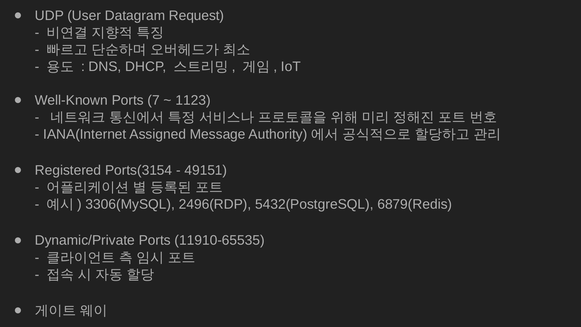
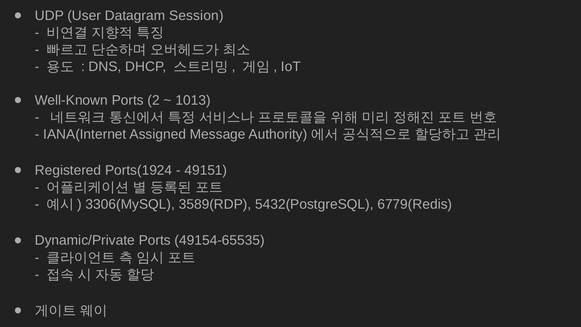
Request: Request -> Session (196, 16)
7: 7 -> 2 (154, 100)
1123: 1123 -> 1013 (193, 100)
Ports(3154: Ports(3154 -> Ports(1924 (139, 170)
2496(RDP: 2496(RDP -> 3589(RDP (215, 204)
6879(Redis: 6879(Redis -> 6779(Redis (415, 204)
11910-65535: 11910-65535 -> 49154-65535 (220, 240)
